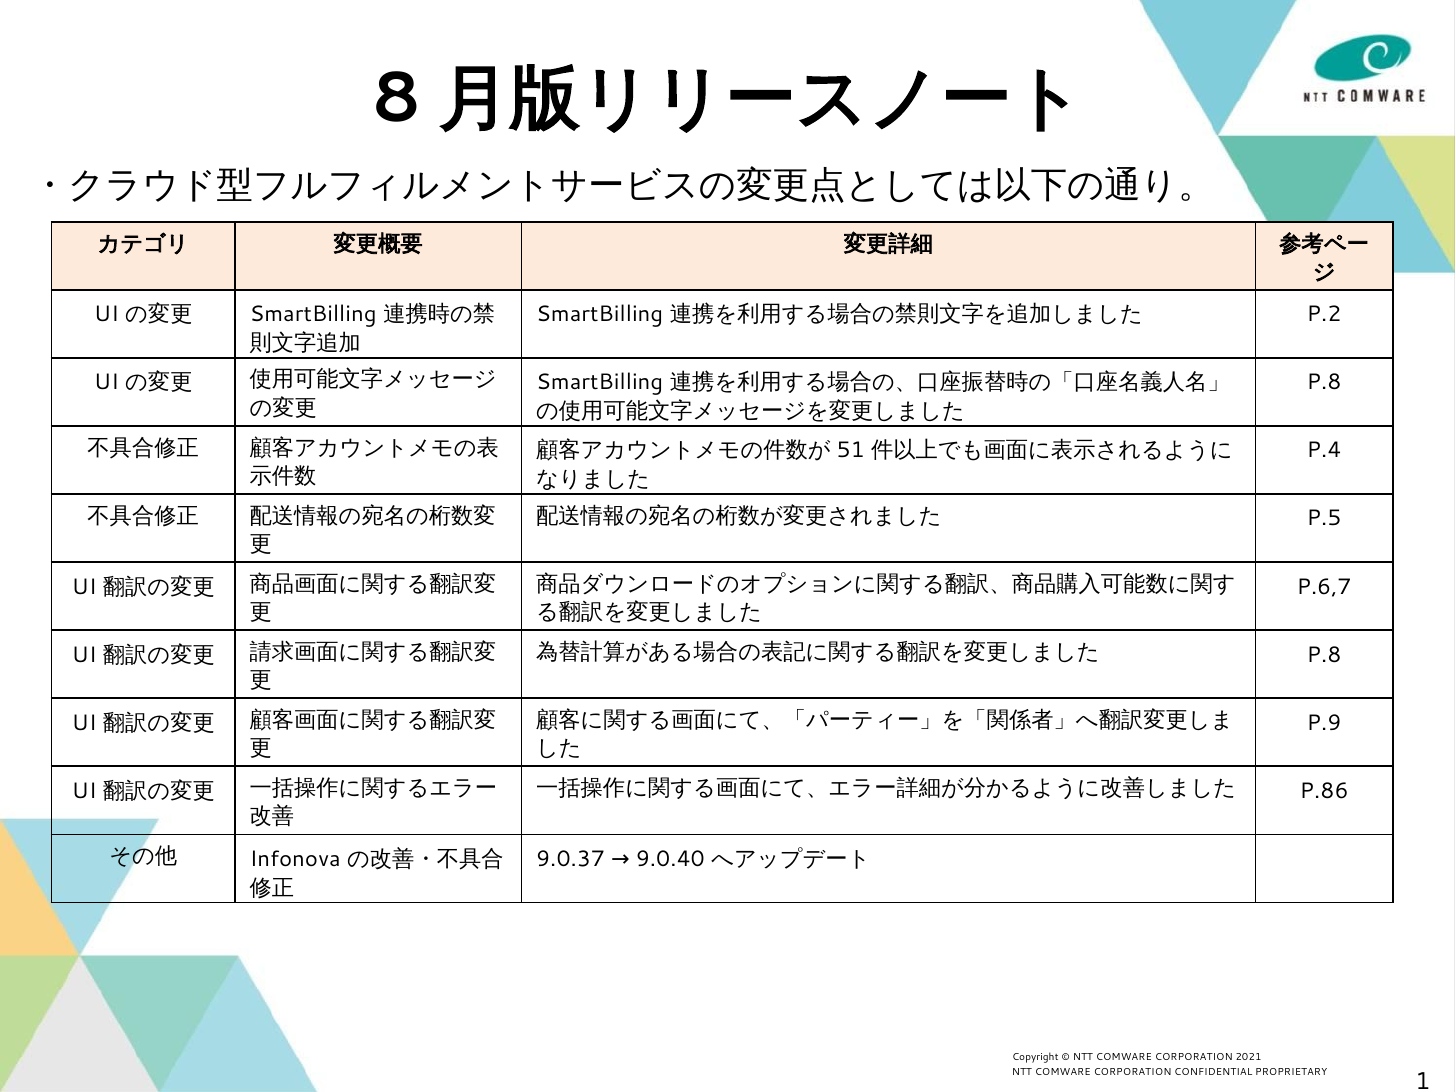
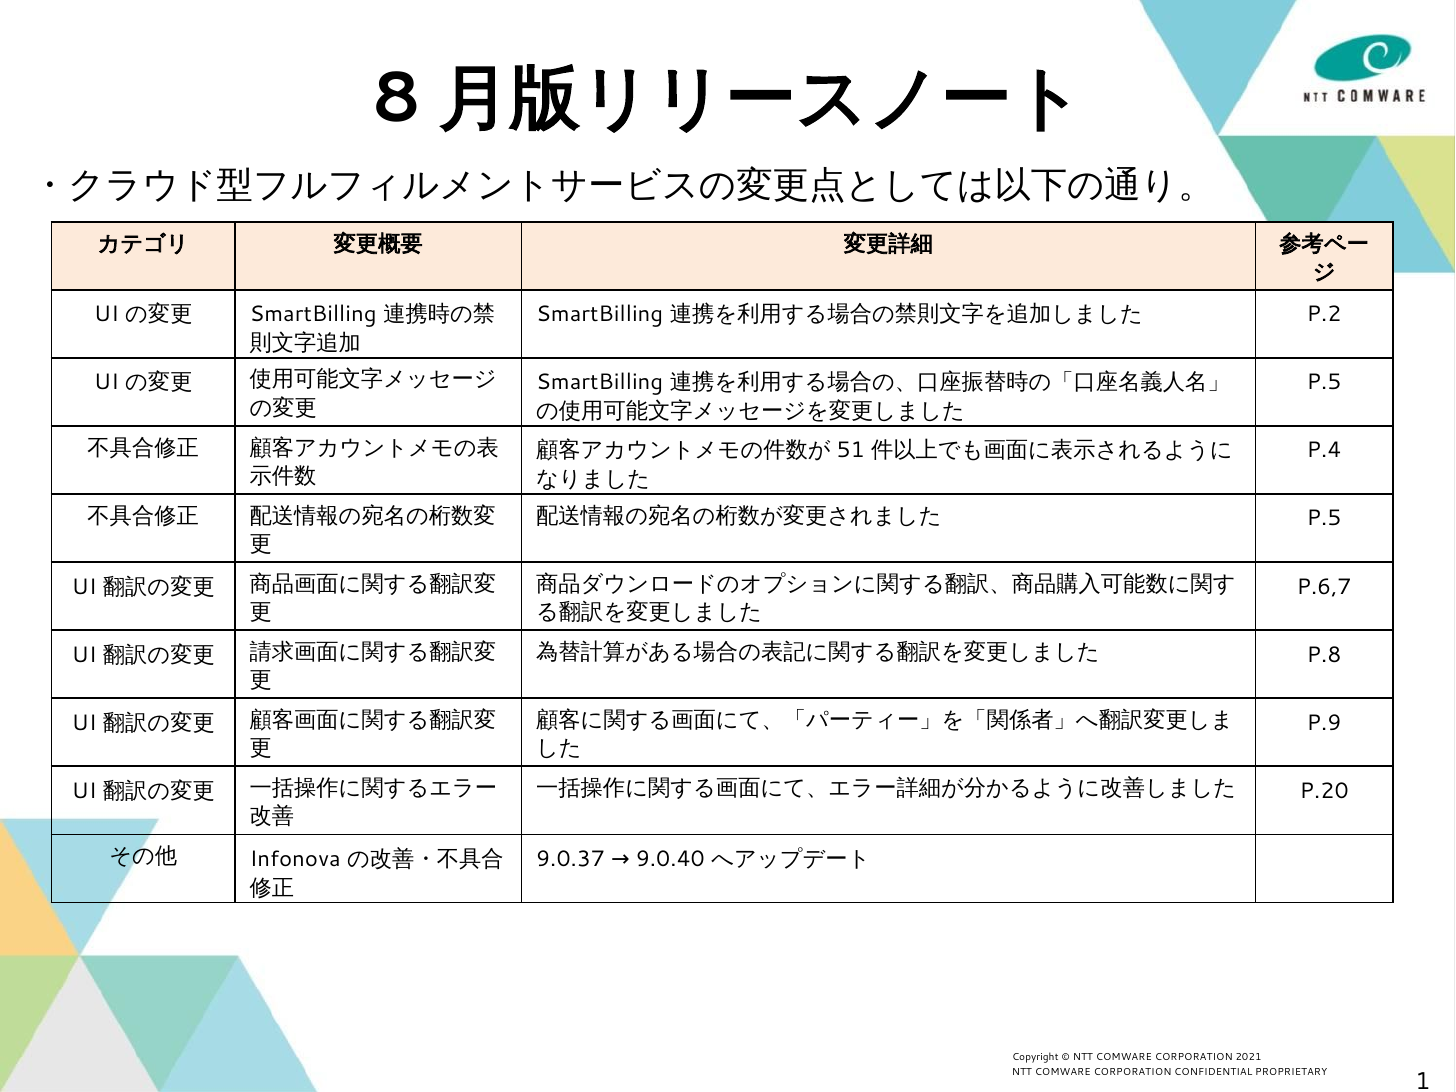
P.8: P.8 -> P.5 (1324, 383)
P.86: P.86 -> P.20 (1324, 791)
